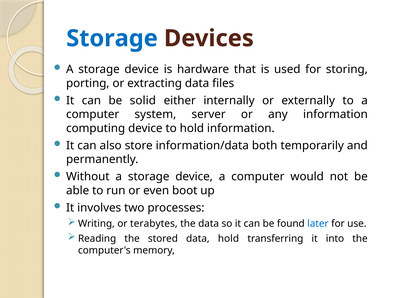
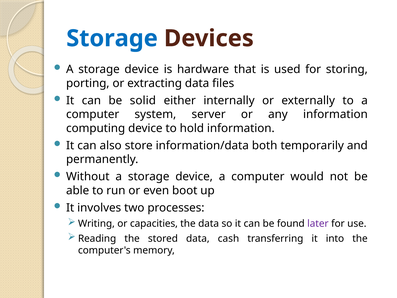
terabytes: terabytes -> capacities (154, 223)
later colour: blue -> purple (318, 223)
data hold: hold -> cash (228, 238)
